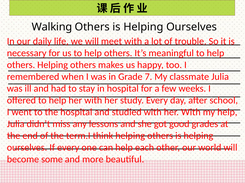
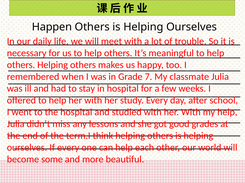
Walking: Walking -> Happen (52, 27)
